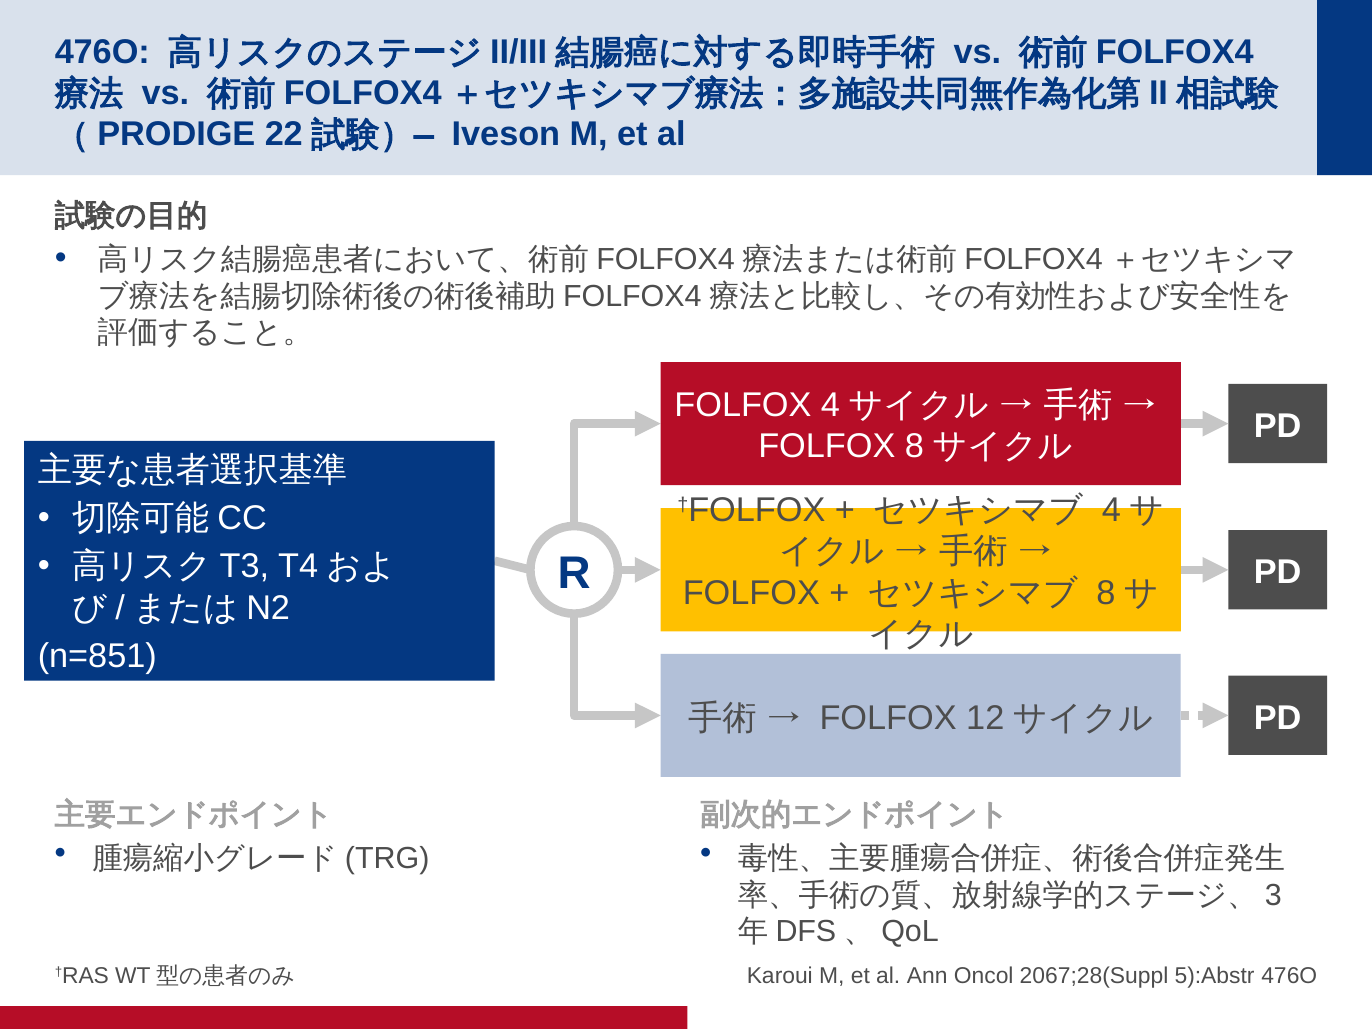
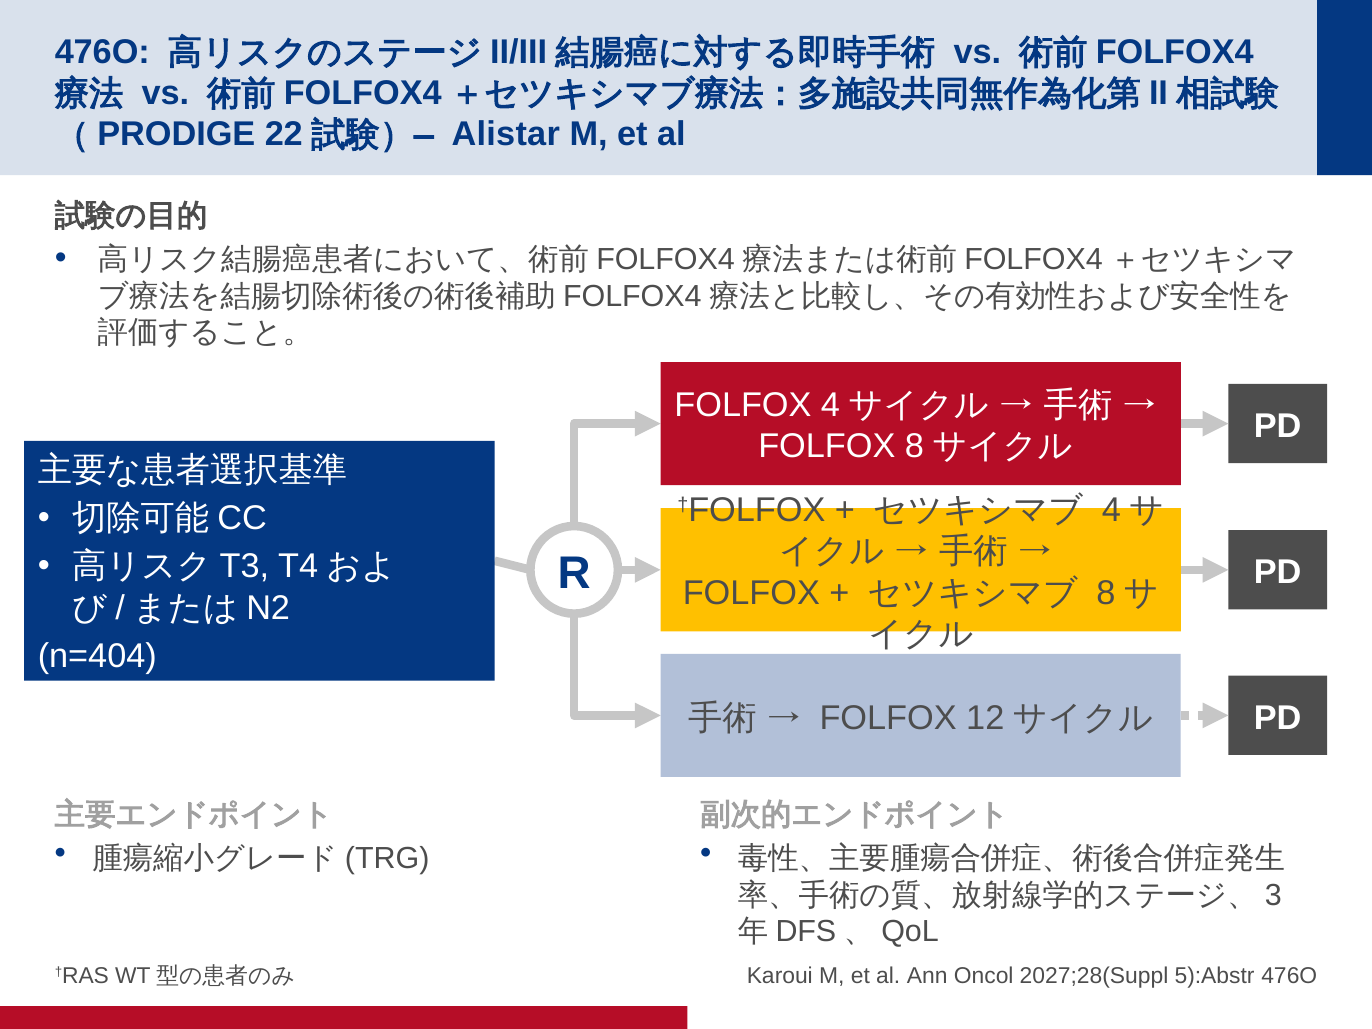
Iveson: Iveson -> Alistar (506, 135)
n=851: n=851 -> n=404 (97, 656)
2067;28(Suppl: 2067;28(Suppl -> 2027;28(Suppl (1094, 976)
